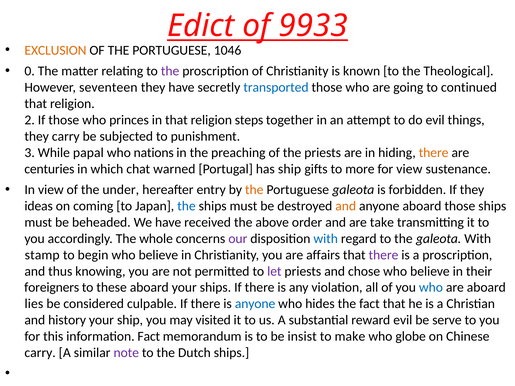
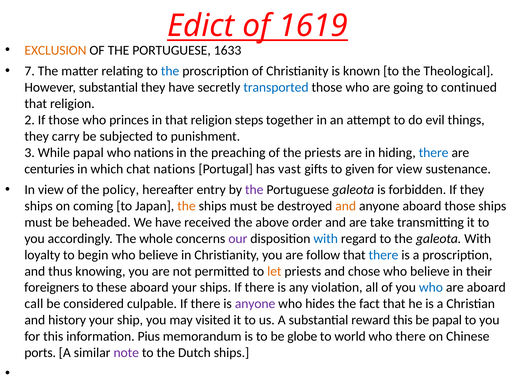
9933: 9933 -> 1619 (313, 26)
1046: 1046 -> 1633 (228, 50)
0: 0 -> 7 (30, 71)
the colour: purple -> blue (170, 71)
However seventeen: seventeen -> substantial (108, 87)
there colour: orange -> blue (434, 153)
chat warned: warned -> nations (174, 169)
has ship: ship -> vast (290, 169)
more: more -> given (360, 169)
under: under -> policy (121, 190)
the colour: orange -> purple (254, 190)
ideas: ideas -> ships (39, 206)
the colour: blue -> orange (186, 206)
stamp: stamp -> loyalty (42, 255)
affairs: affairs -> follow (323, 255)
there colour: purple -> blue (384, 255)
let colour: purple -> orange (274, 271)
lies: lies -> call (34, 304)
anyone colour: blue -> purple (255, 304)
reward evil: evil -> this (403, 320)
be serve: serve -> papal (447, 320)
information Fact: Fact -> Pius (149, 337)
insist: insist -> globe (302, 337)
make: make -> world (350, 337)
who globe: globe -> there (411, 337)
carry: carry -> ports (40, 353)
